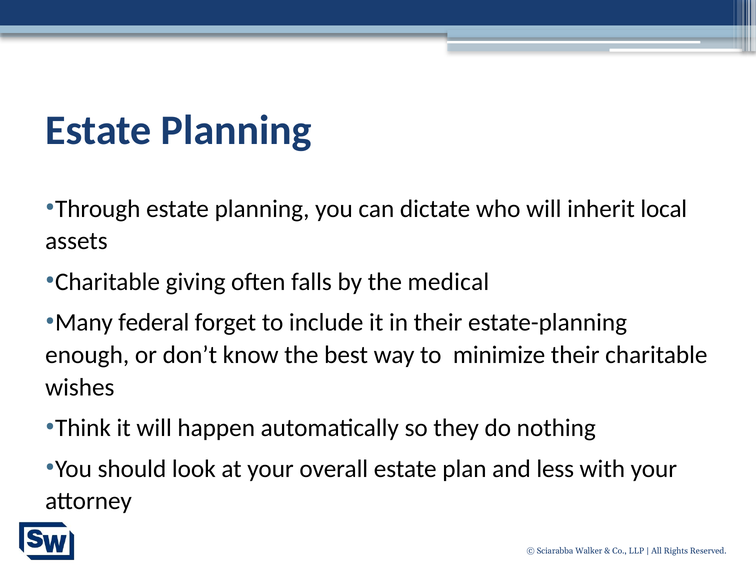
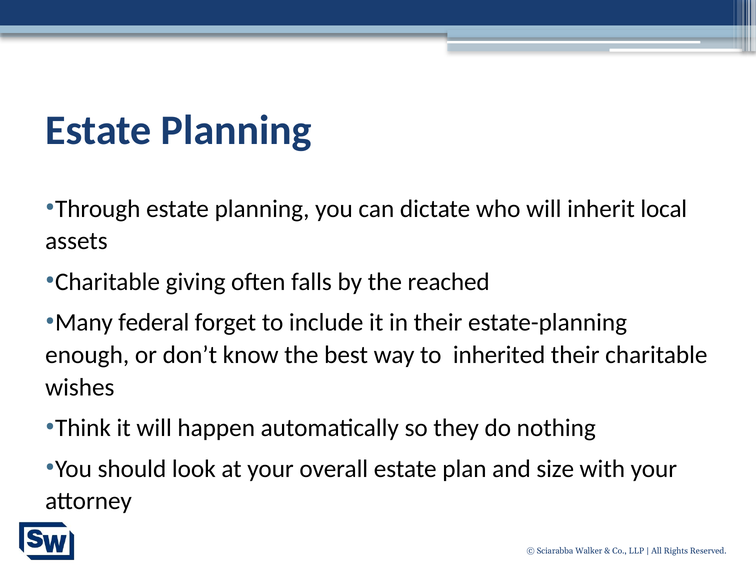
medical: medical -> reached (449, 282)
minimize: minimize -> inherited (499, 355)
less: less -> size (555, 469)
